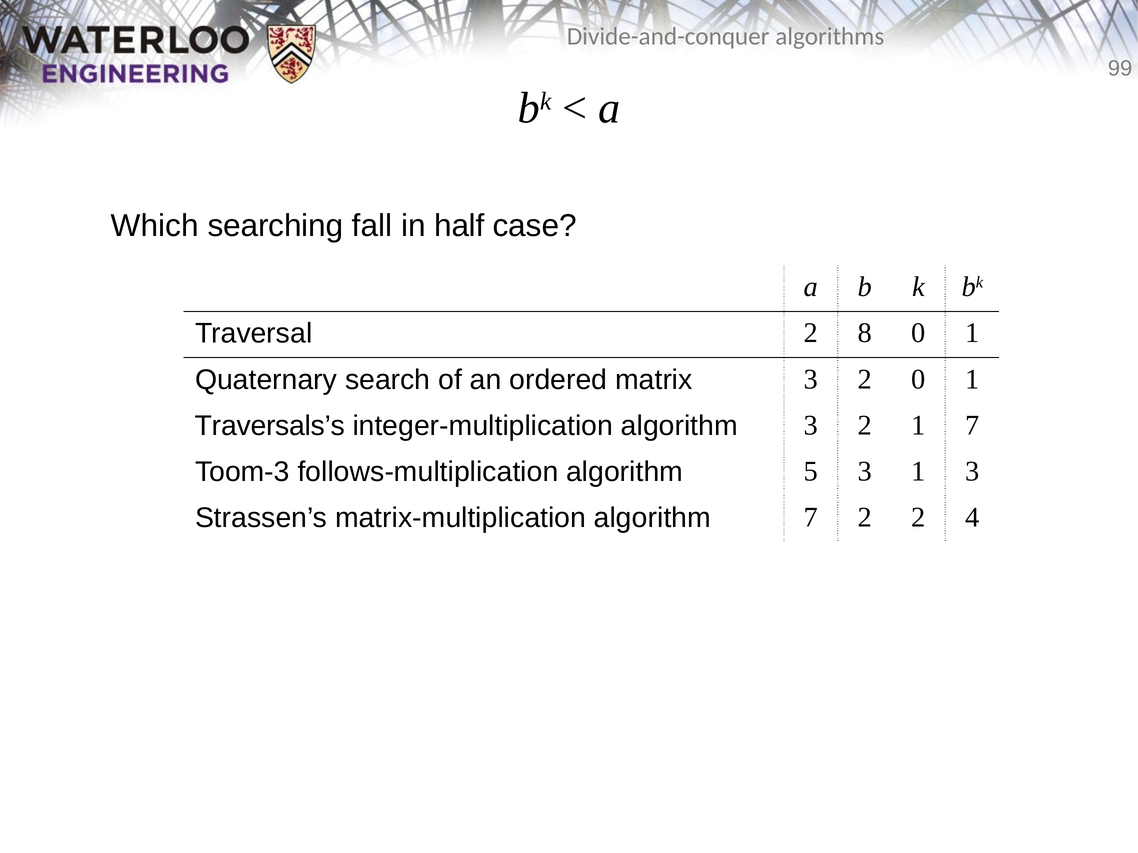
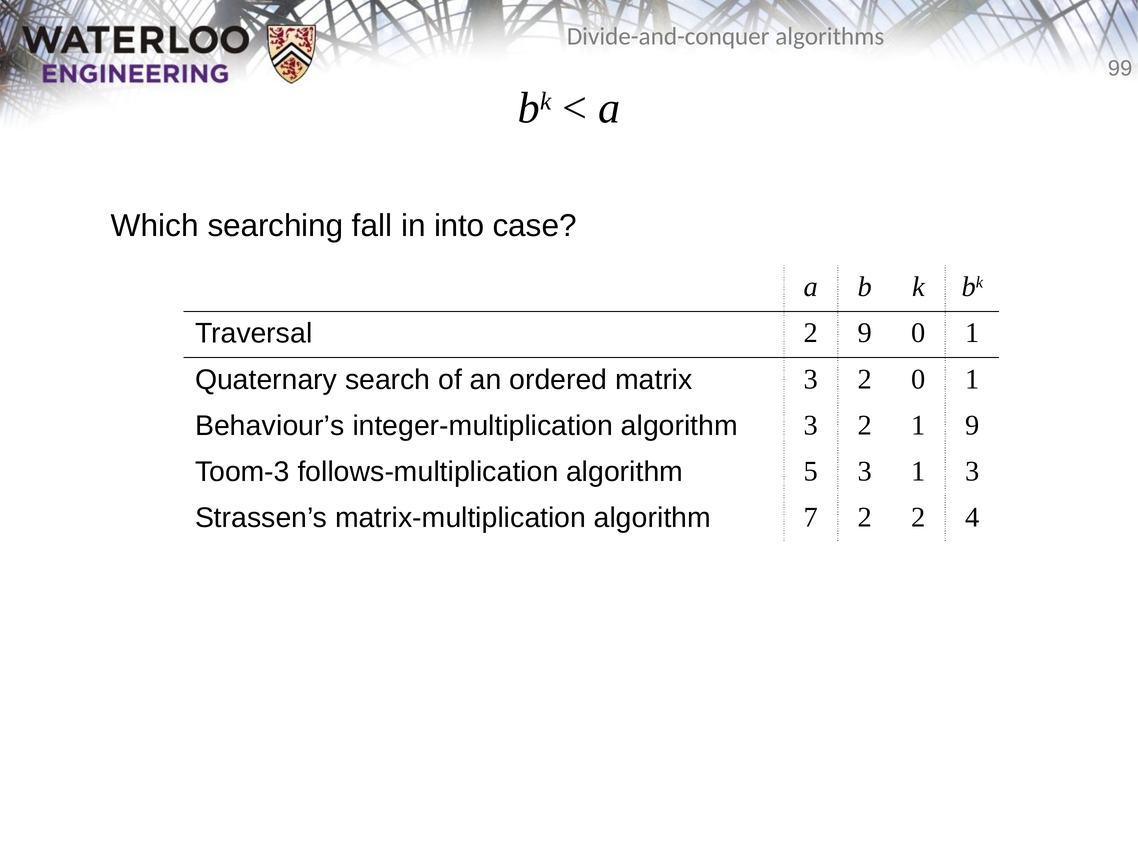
half: half -> into (459, 226)
2 8: 8 -> 9 (865, 333)
Traversals’s: Traversals’s -> Behaviour’s (270, 426)
1 7: 7 -> 9 (972, 426)
